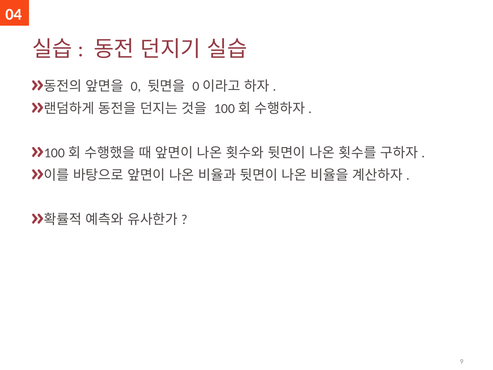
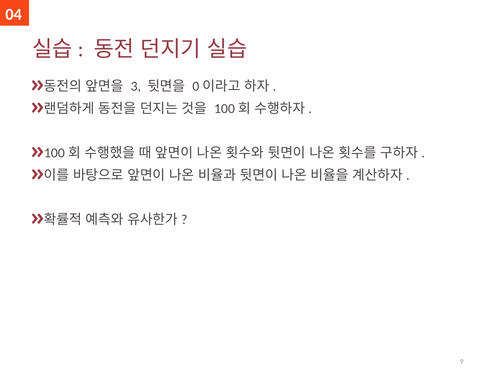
0: 0 -> 3 (136, 86)
